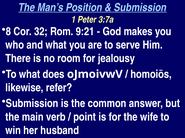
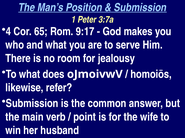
8: 8 -> 4 (8, 32)
32: 32 -> 65 (41, 32)
9:21: 9:21 -> 9:17 (85, 32)
